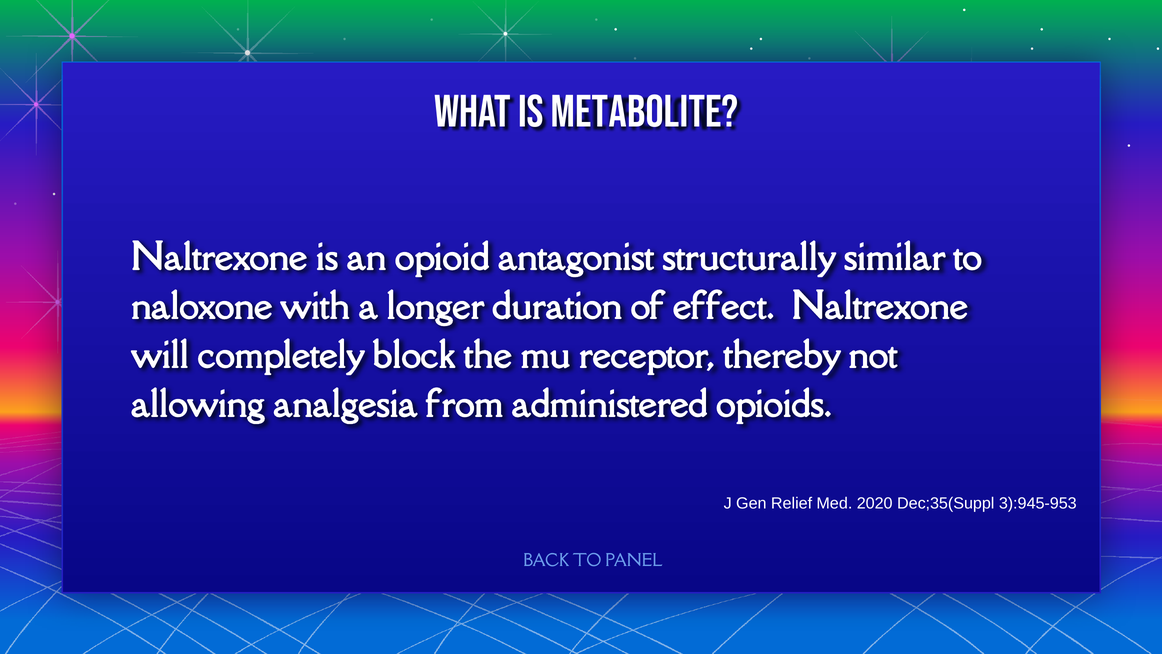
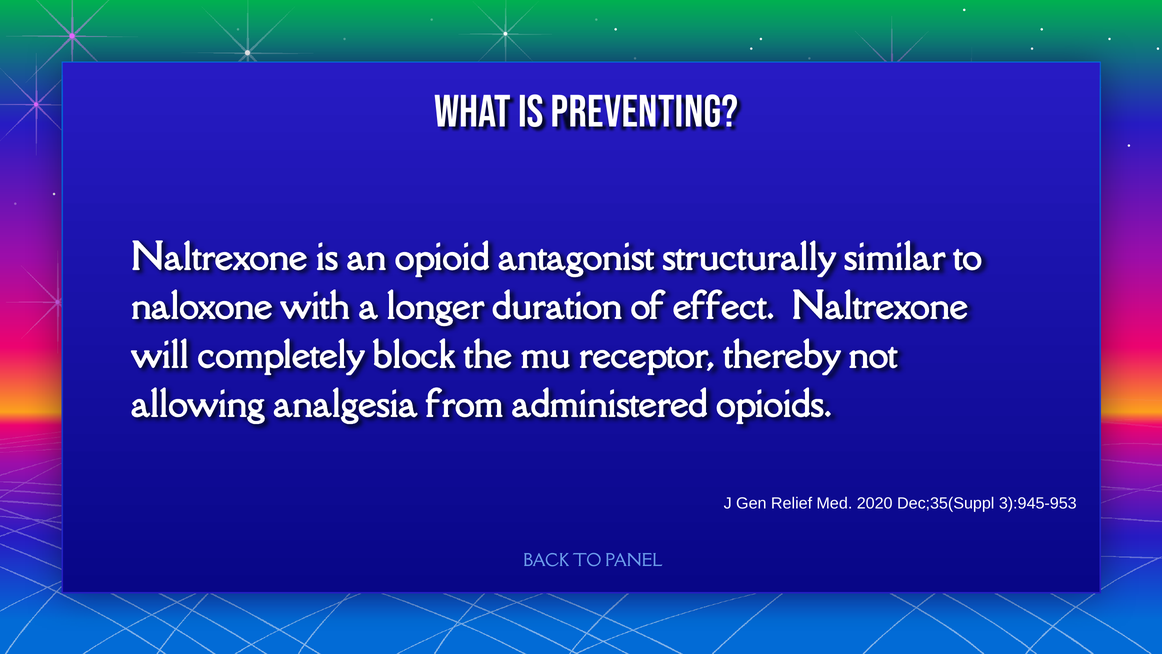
metabolite: metabolite -> preventing (644, 112)
